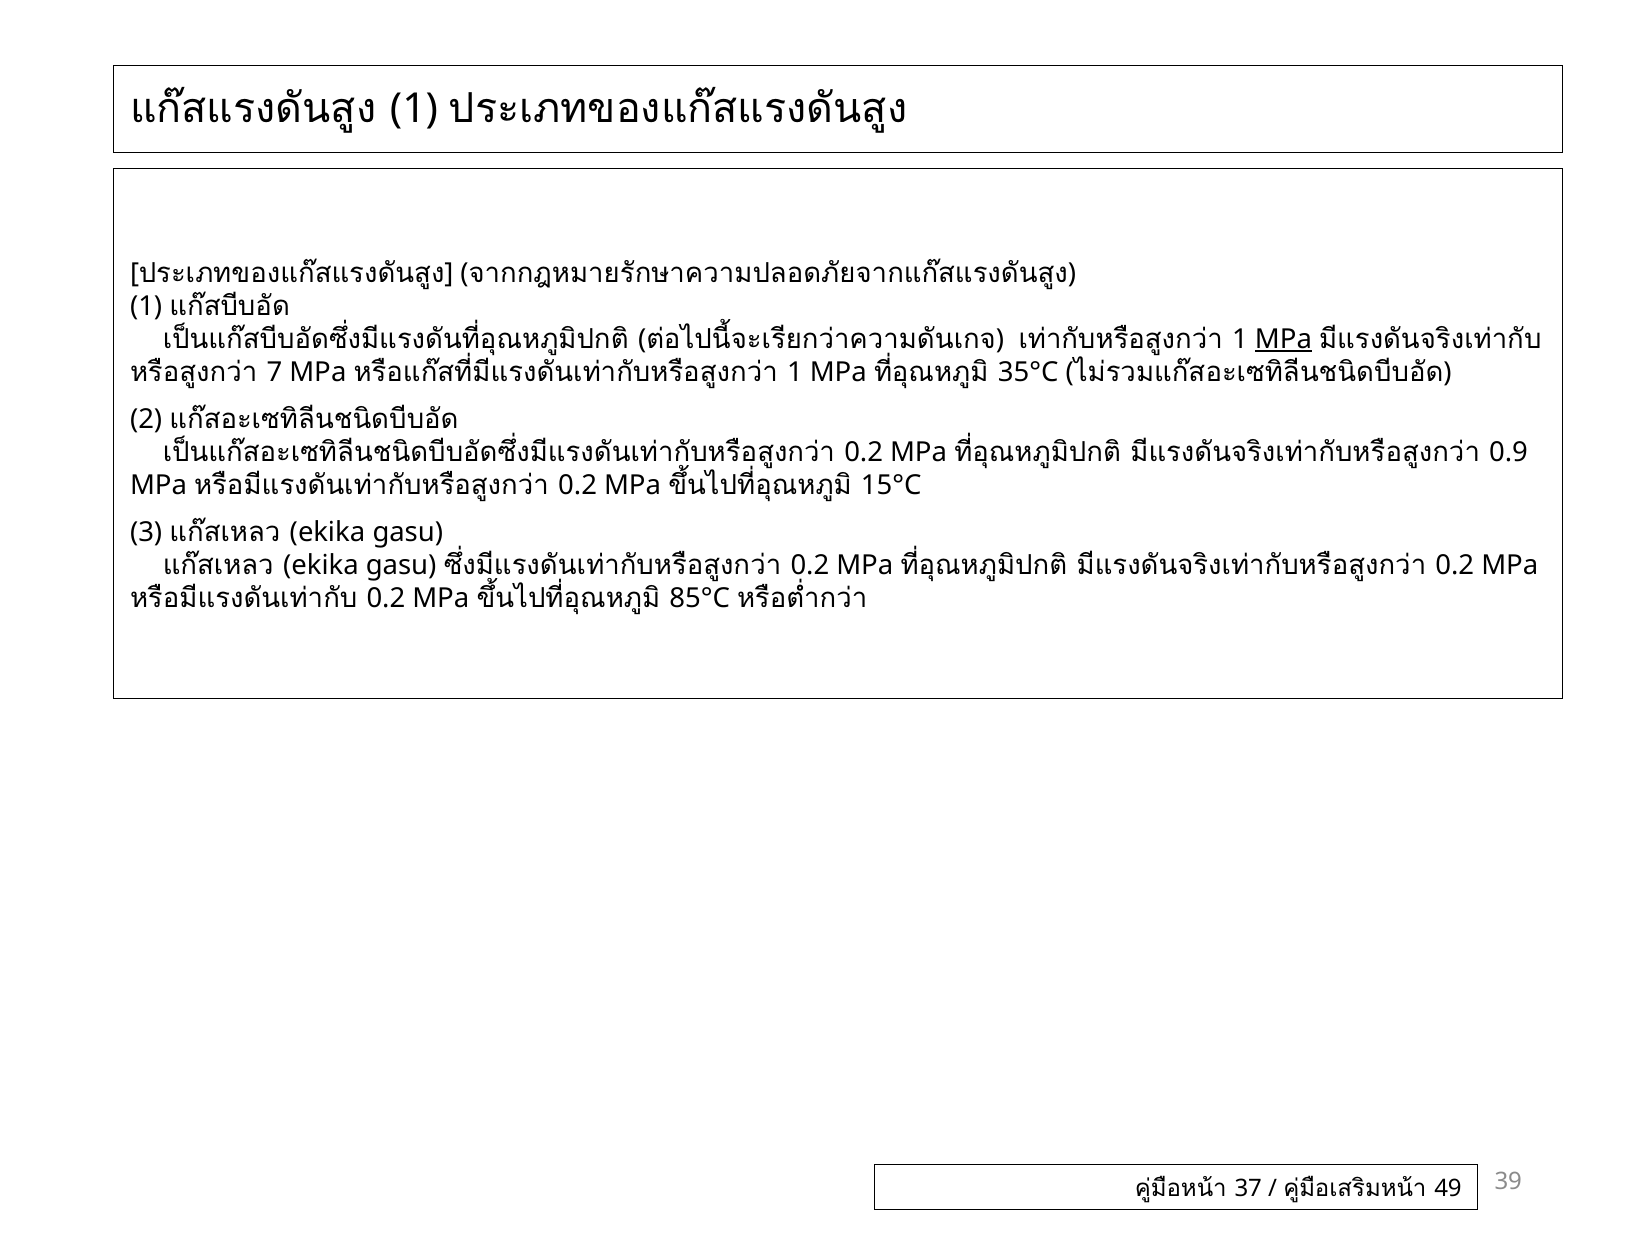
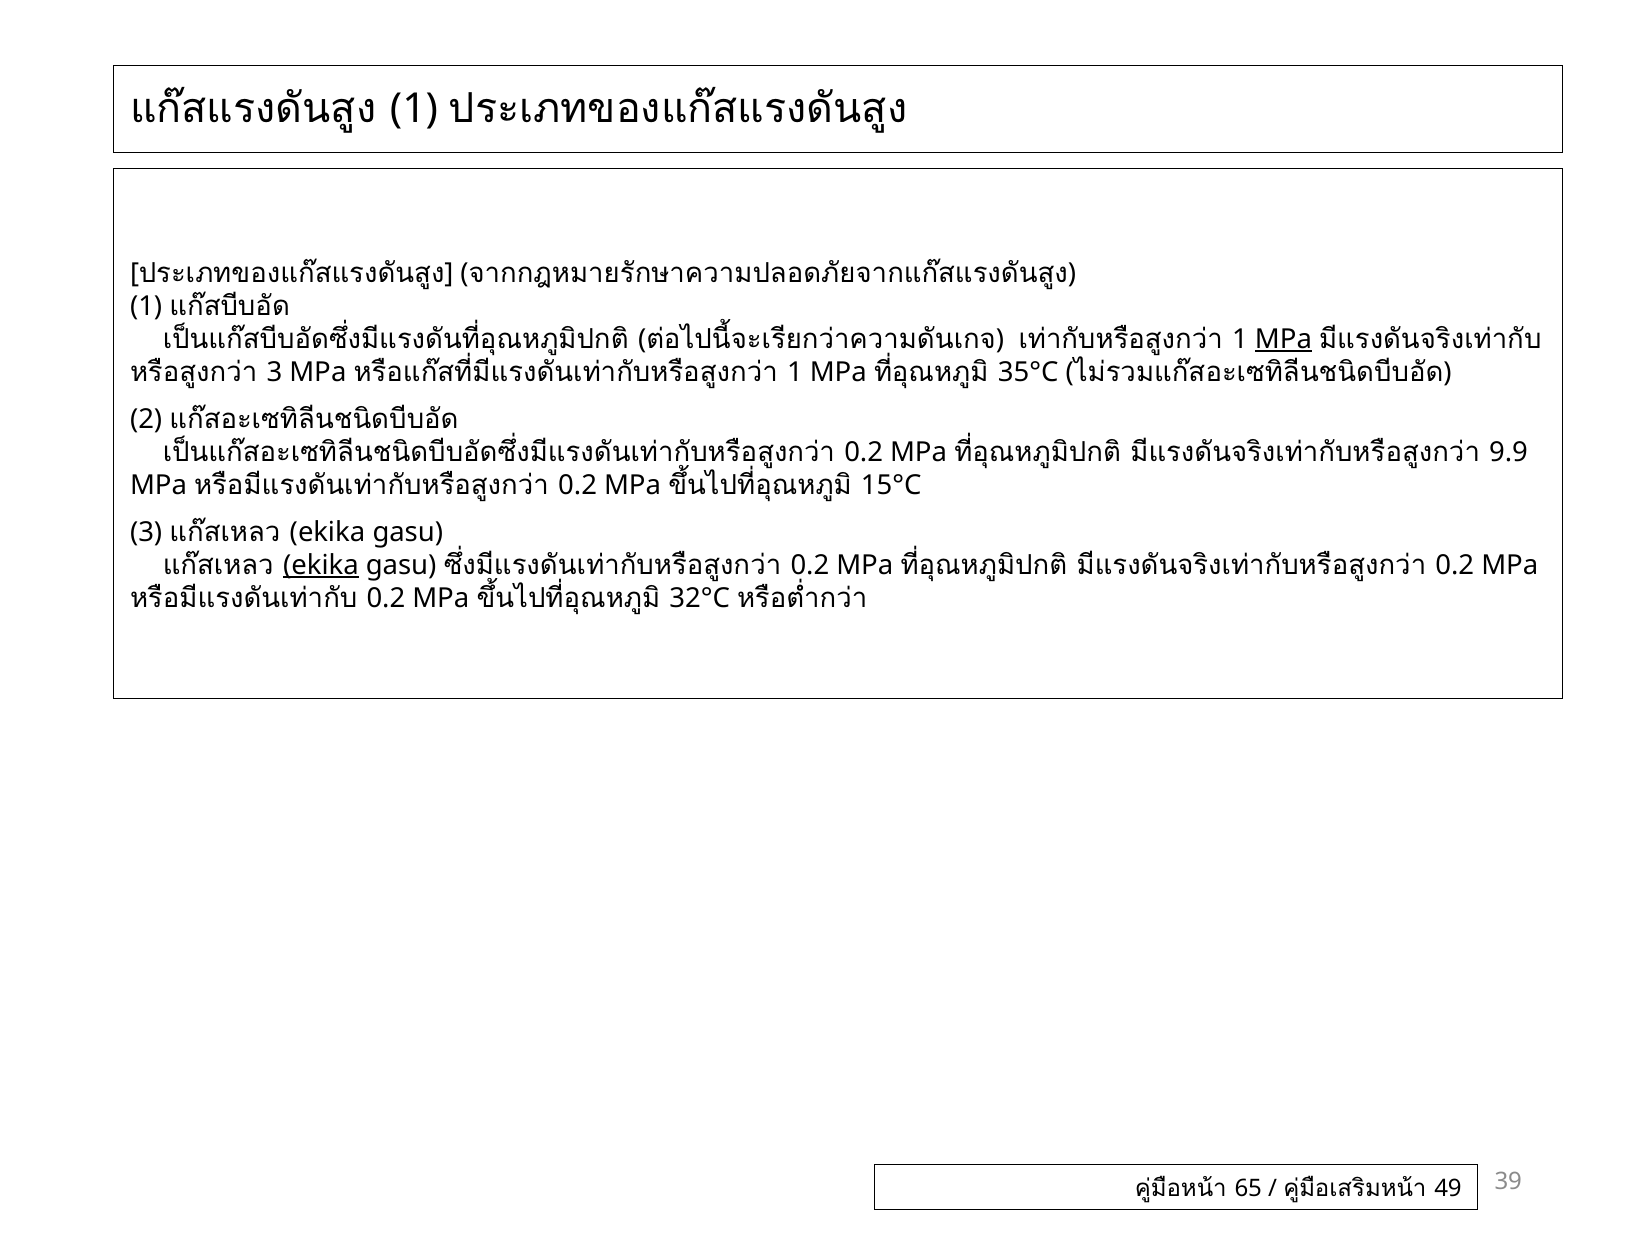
7: 7 -> 3 (275, 372)
0.9: 0.9 -> 9.9 (1509, 452)
ekika underline: none -> present (321, 565)
85°C: 85°C -> 32°C (700, 598)
37: 37 -> 65 (1248, 1188)
